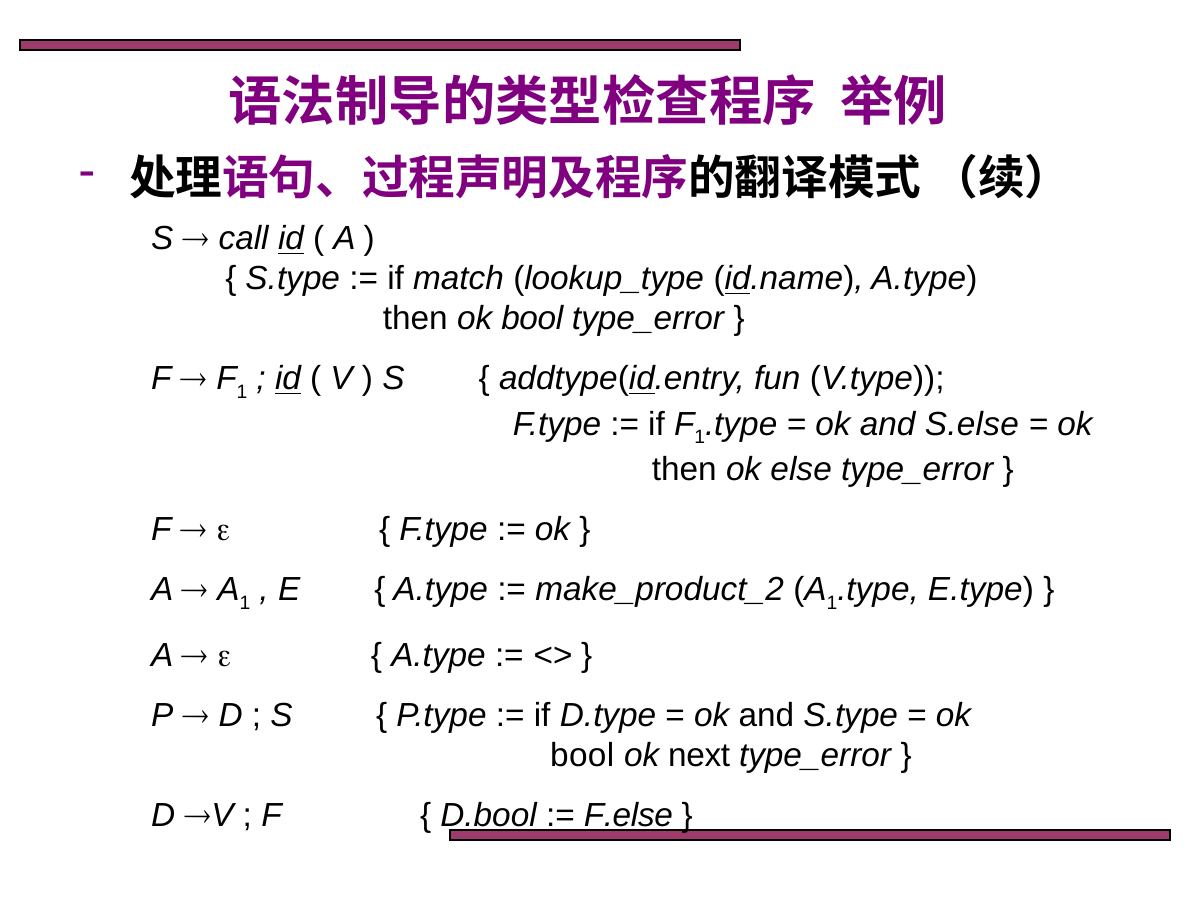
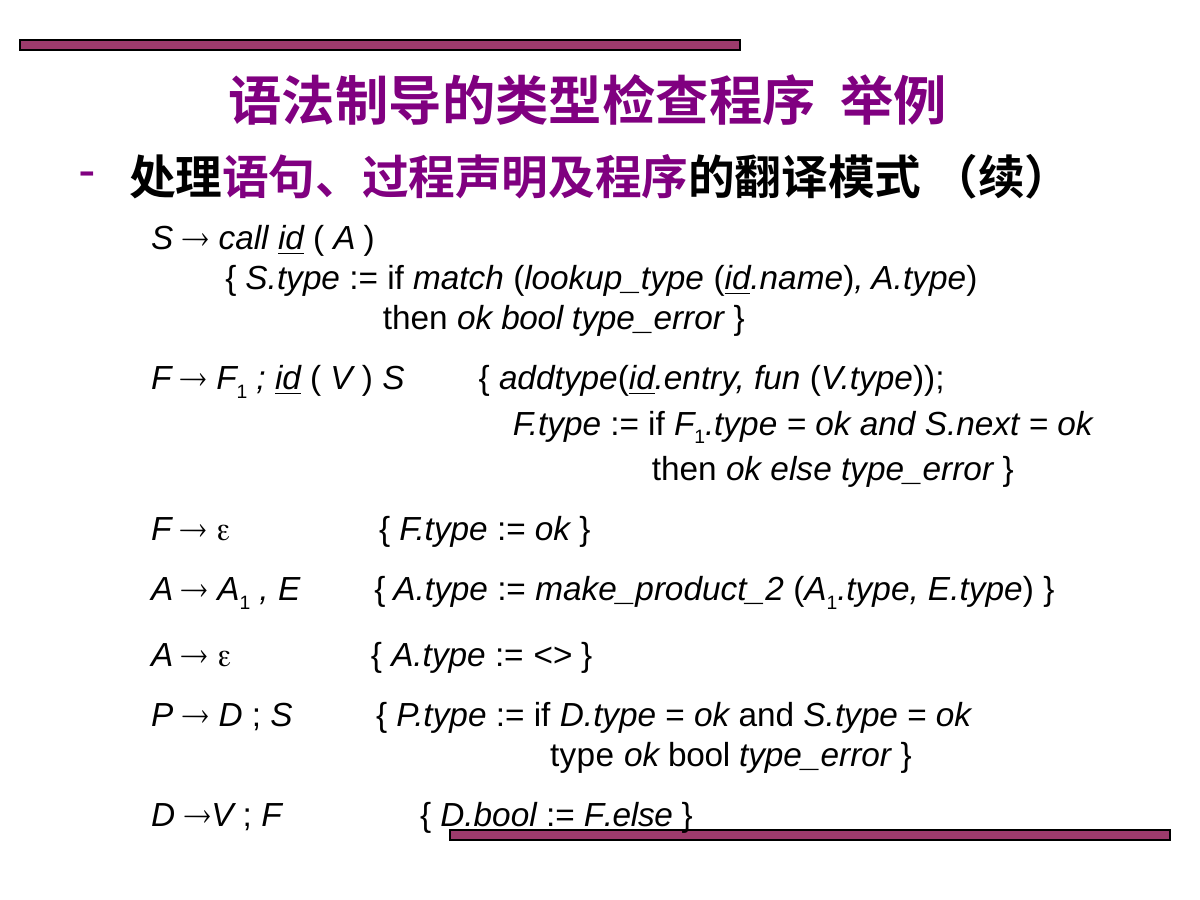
S.else: S.else -> S.next (972, 424)
bool: bool -> type (582, 756)
next: next -> bool (699, 756)
